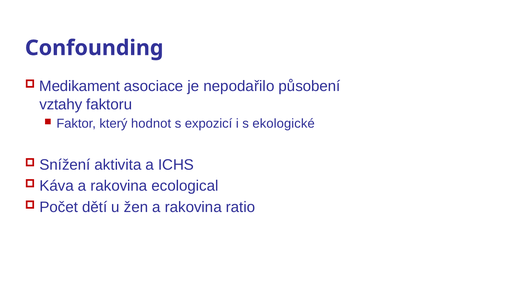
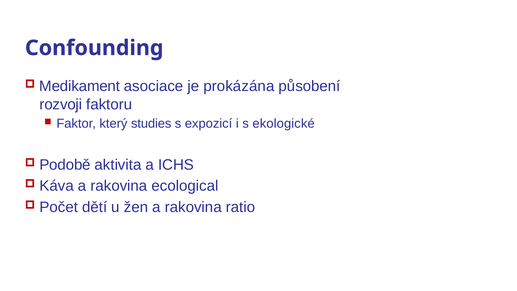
nepodařilo: nepodařilo -> prokázána (239, 86)
vztahy: vztahy -> rozvoji (61, 104)
hodnot: hodnot -> studies (151, 124)
Snížení: Snížení -> Podobě (65, 165)
